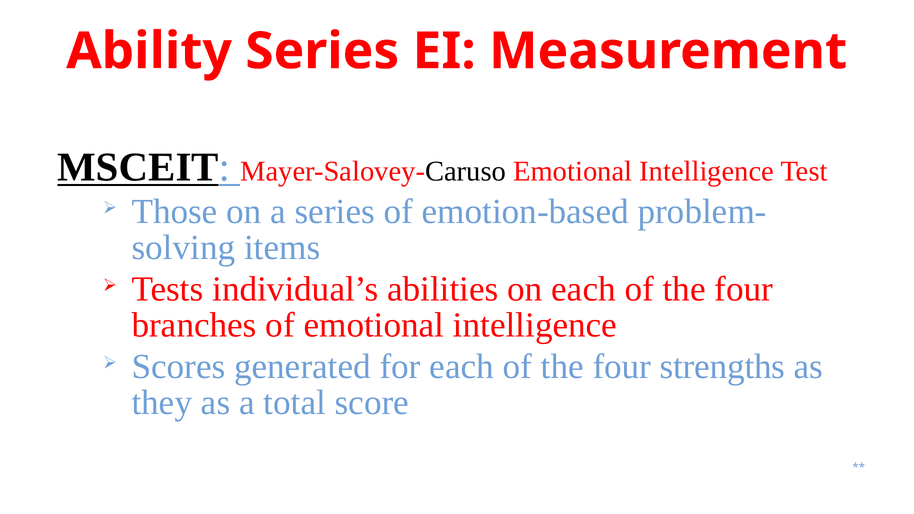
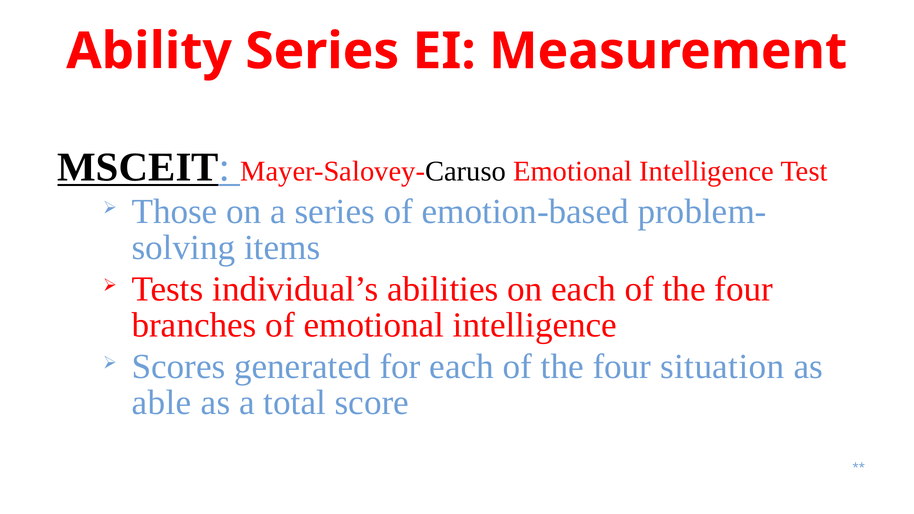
strengths: strengths -> situation (722, 367)
they: they -> able (162, 403)
